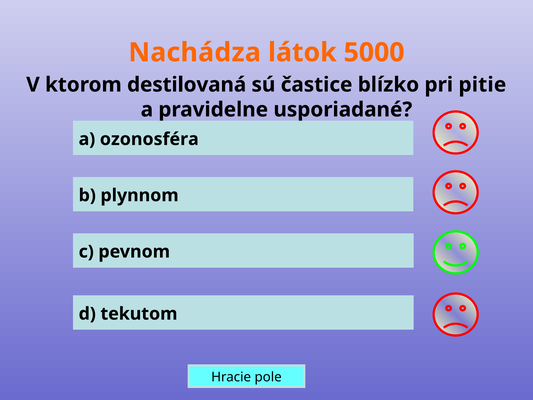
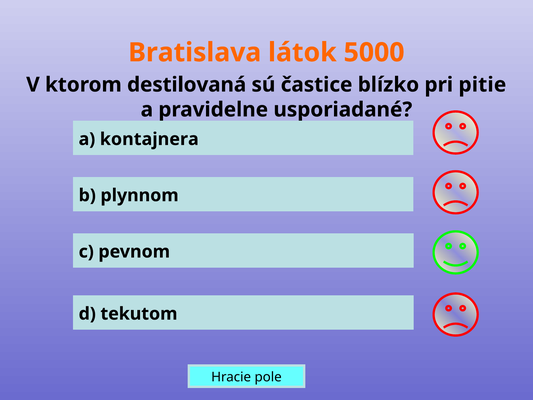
Nachádza: Nachádza -> Bratislava (195, 53)
ozonosféra: ozonosféra -> kontajnera (149, 139)
